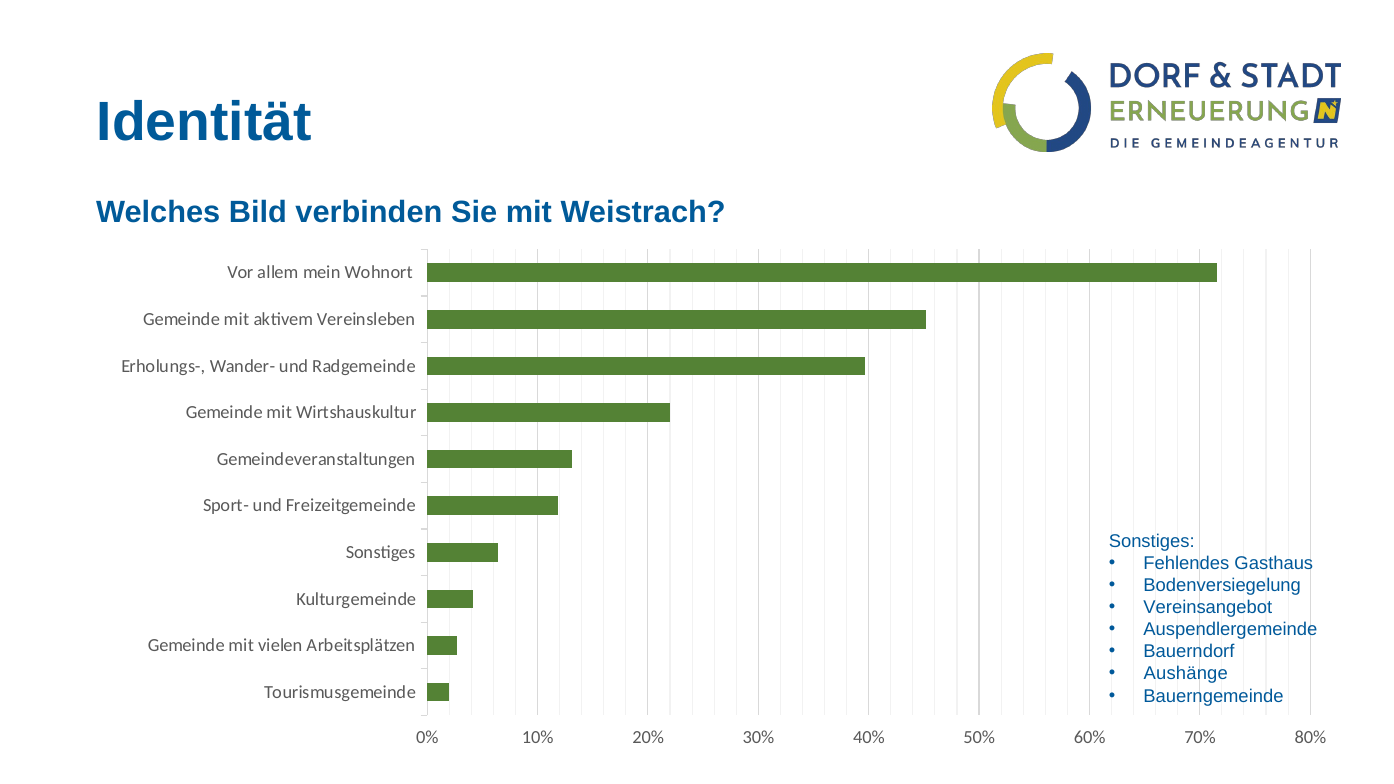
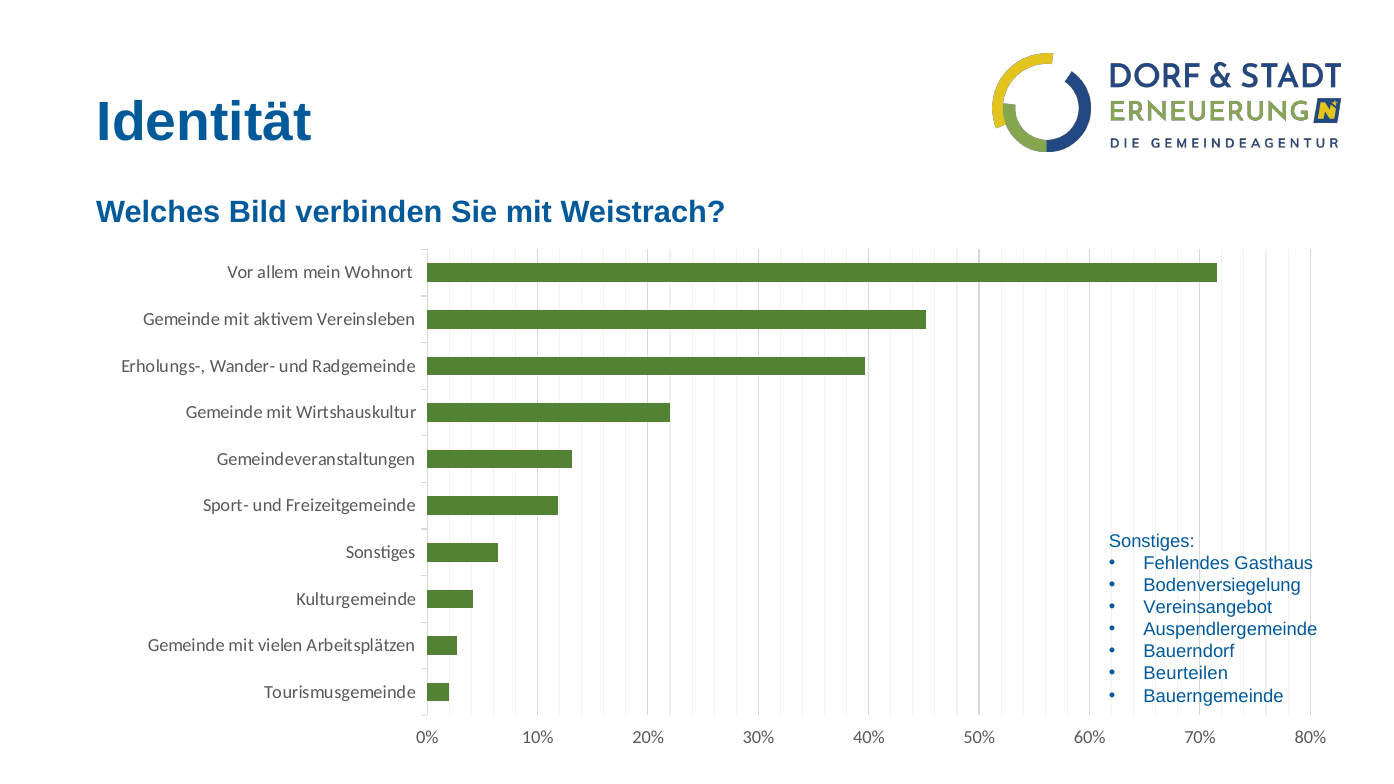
Aushänge: Aushänge -> Beurteilen (1186, 674)
